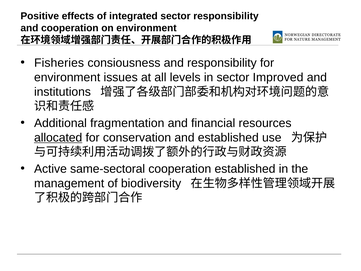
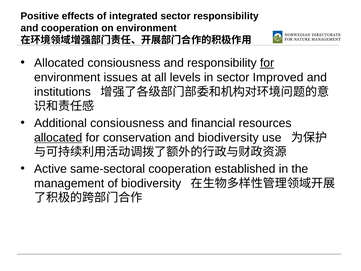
Fisheries: Fisheries -> Allocated (59, 63)
for underline: none -> present (267, 63)
Additional fragmentation: fragmentation -> consiousness (127, 123)
and established: established -> biodiversity (228, 137)
